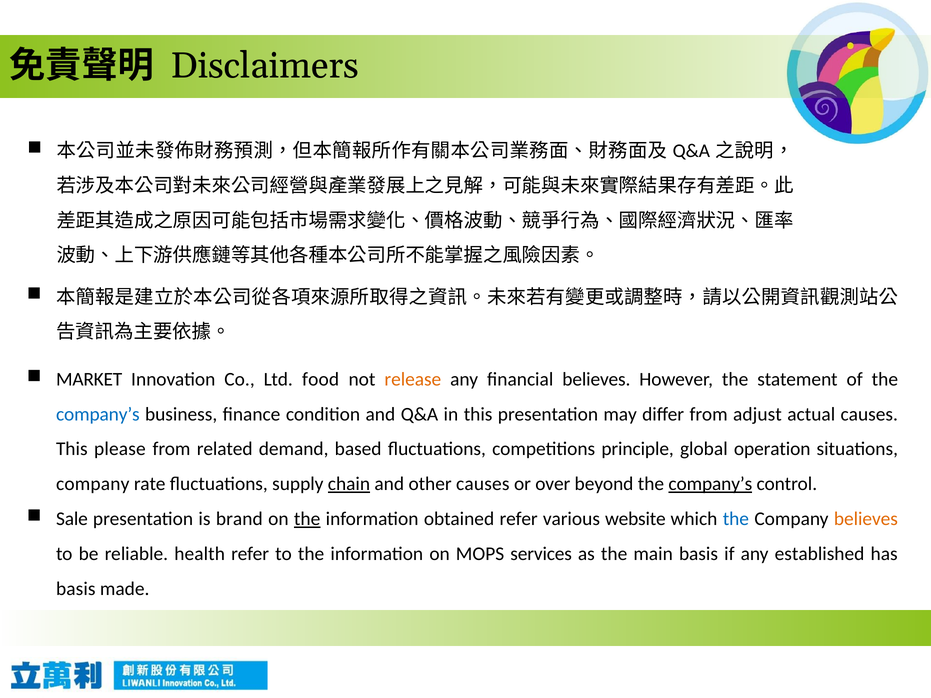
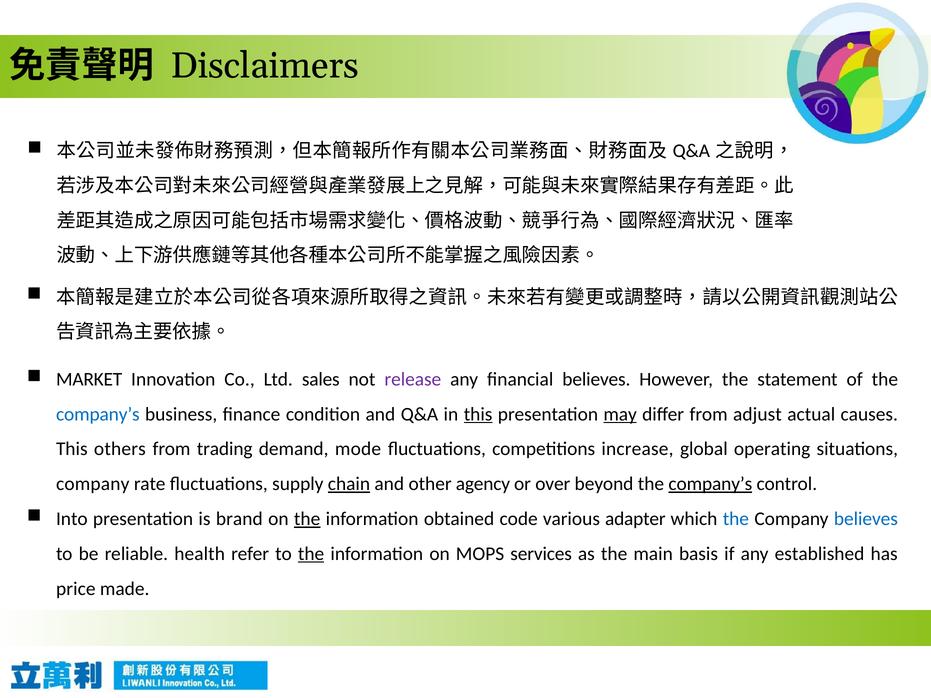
food: food -> sales (321, 379)
release colour: orange -> purple (413, 379)
this underline: none -> present (478, 414)
may underline: none -> present (620, 414)
please: please -> others (120, 449)
related: related -> trading (225, 449)
based: based -> mode (358, 449)
principle: principle -> increase (637, 449)
operation: operation -> operating (772, 449)
other causes: causes -> agency (483, 484)
Sale: Sale -> Into (72, 519)
obtained refer: refer -> code (519, 519)
website: website -> adapter (635, 519)
believes colour: orange -> blue (866, 519)
the underline: none -> present (311, 554)
basis: basis -> price (76, 589)
